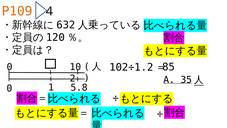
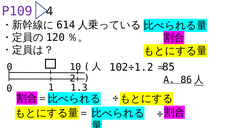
P109 colour: orange -> purple (17, 11)
632: 632 -> 614 (66, 25)
35: 35 -> 86 (186, 80)
5.8: 5.8 -> 1.3 (79, 87)
